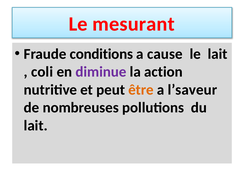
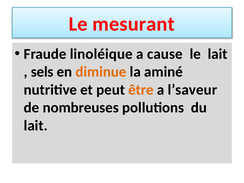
conditions: conditions -> linoléique (101, 54)
coli: coli -> sels (42, 72)
diminue colour: purple -> orange (101, 72)
action: action -> aminé (163, 72)
